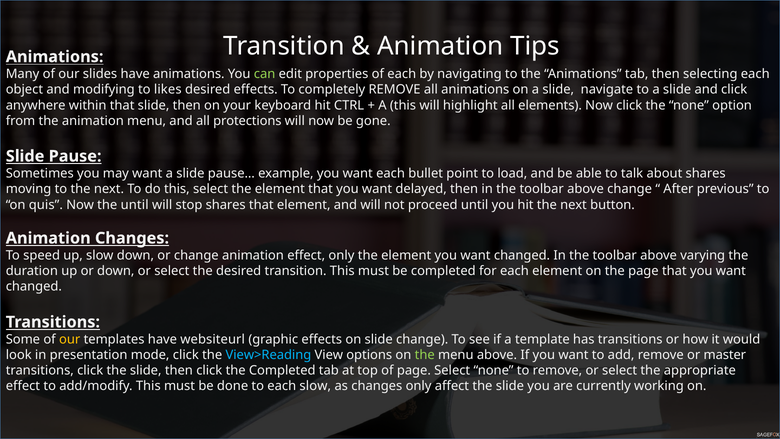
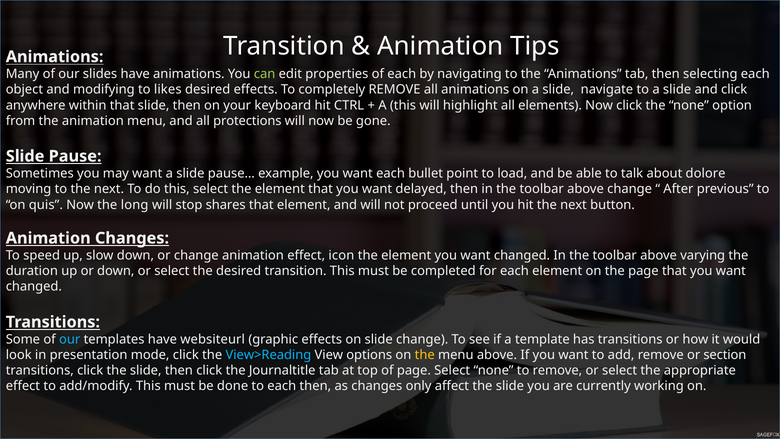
about shares: shares -> dolore (706, 173)
the until: until -> long (135, 205)
effect only: only -> icon (341, 255)
our colour: yellow -> light blue (70, 339)
the colour: light green -> yellow (425, 355)
master: master -> section (725, 355)
the Completed: Completed -> Journaltitle (282, 370)
each slow: slow -> then (315, 386)
